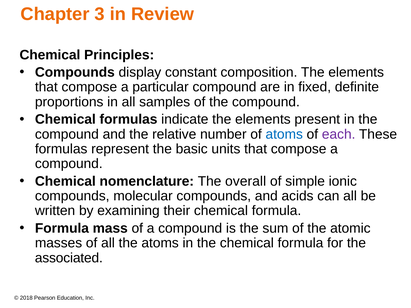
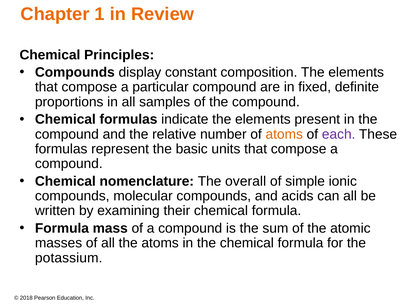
3: 3 -> 1 (100, 14)
atoms colour: blue -> orange (284, 134)
associated: associated -> potassium (69, 258)
